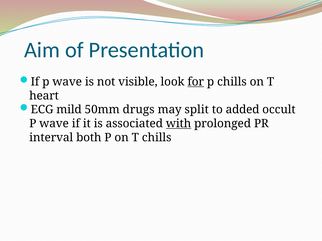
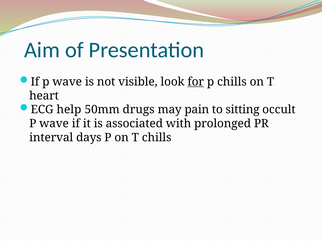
mild: mild -> help (69, 110)
split: split -> pain (197, 110)
added: added -> sitting (243, 110)
with underline: present -> none (179, 124)
both: both -> days (89, 138)
